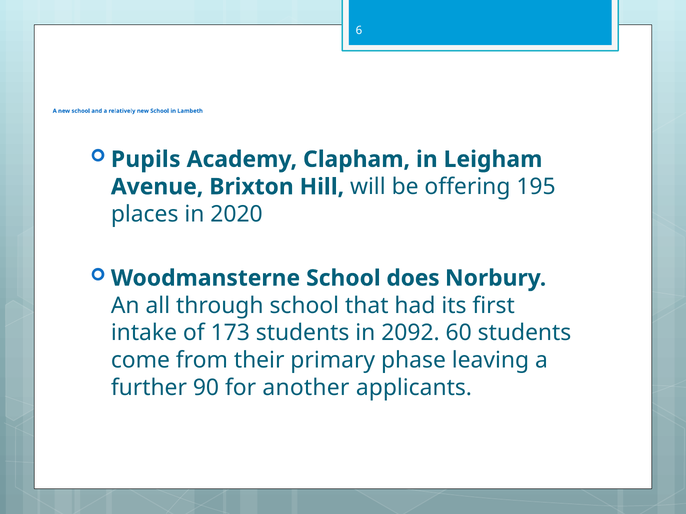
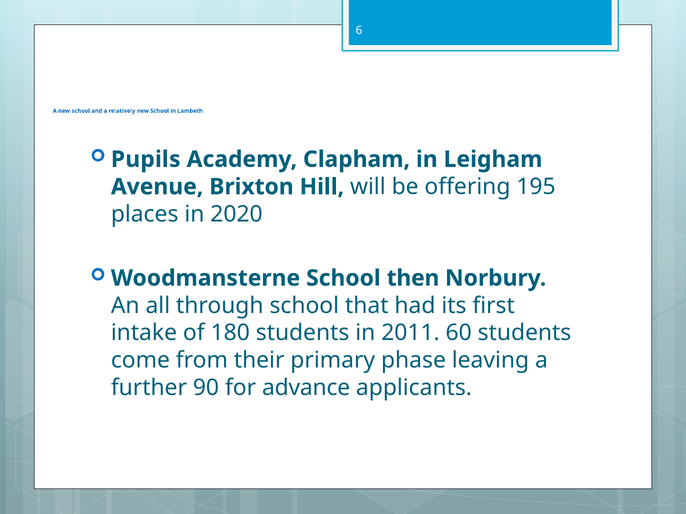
does: does -> then (413, 278)
173: 173 -> 180 (230, 333)
2092: 2092 -> 2011 (411, 333)
another: another -> advance (306, 388)
